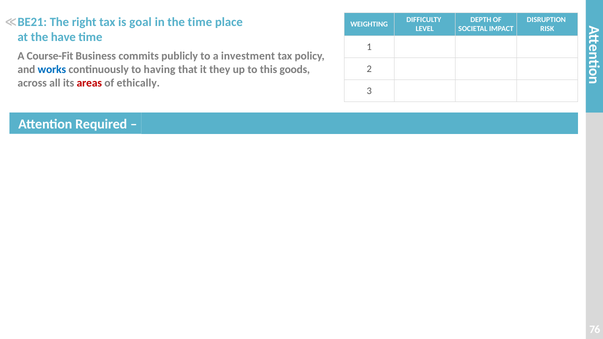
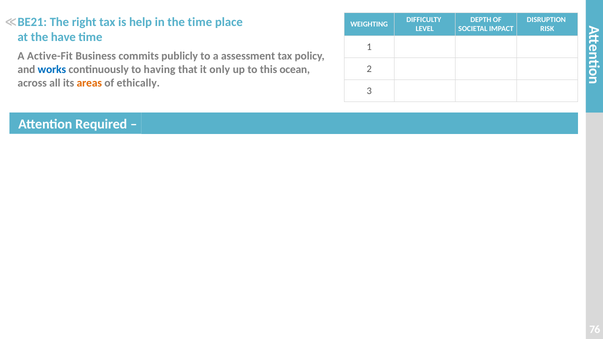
goal: goal -> help (141, 22)
Course-Fit: Course-Fit -> Active-Fit (50, 56)
investment: investment -> assessment (248, 56)
they: they -> only (220, 69)
goods: goods -> ocean (295, 69)
areas colour: red -> orange (89, 83)
